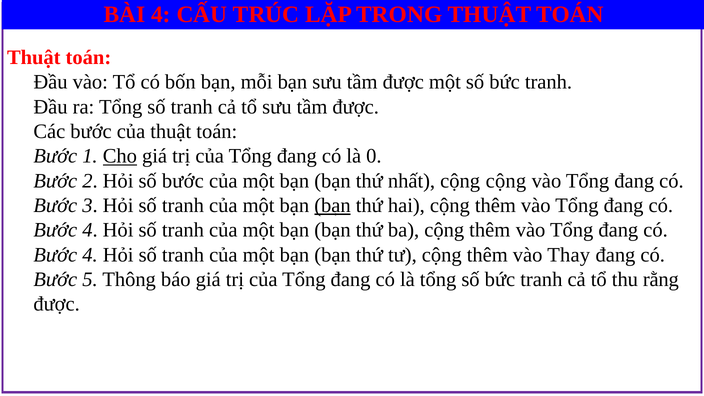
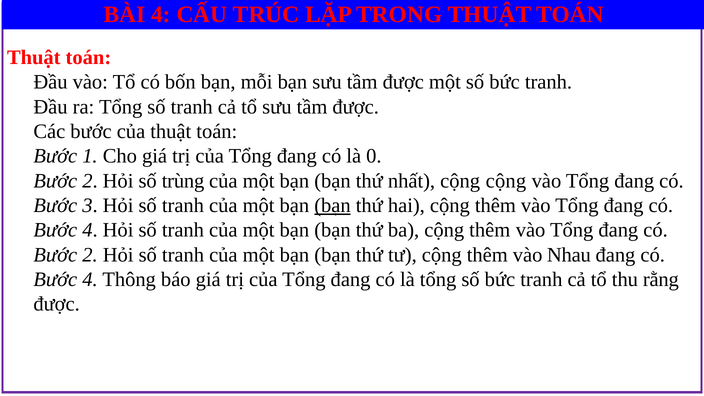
Cho underline: present -> none (120, 156)
số bước: bước -> trùng (183, 181)
4: 4 -> 2 (90, 255)
Thay: Thay -> Nhau (569, 255)
5: 5 -> 4 (90, 279)
